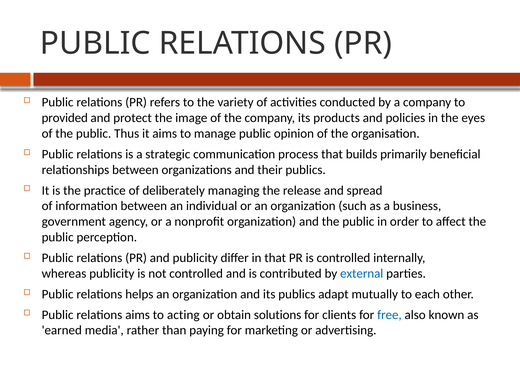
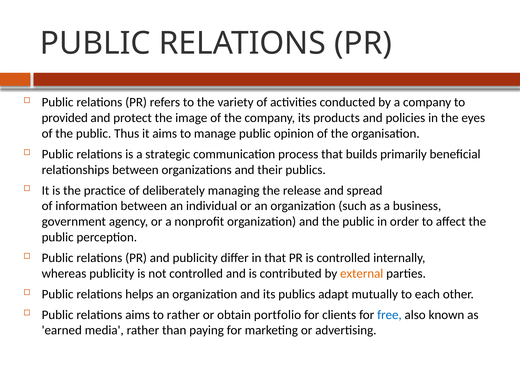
external colour: blue -> orange (362, 273)
to acting: acting -> rather (183, 315)
solutions: solutions -> portfolio (278, 315)
